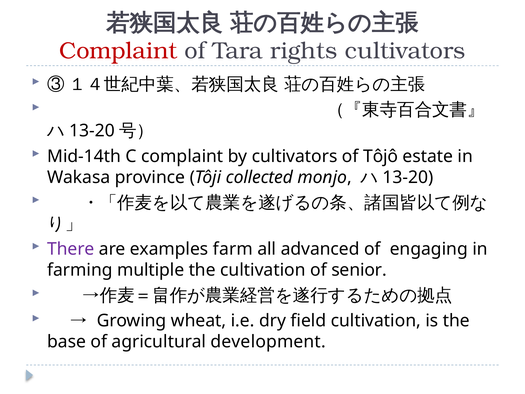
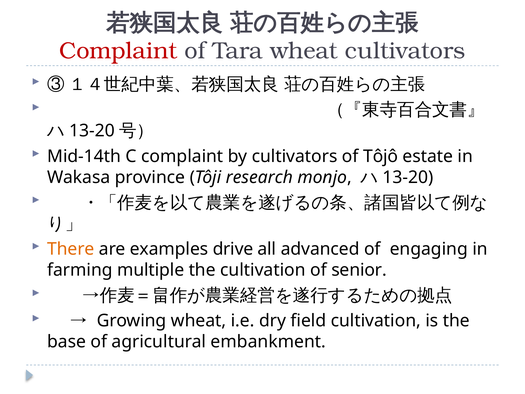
Tara rights: rights -> wheat (304, 51)
collected: collected -> research (259, 177)
There colour: purple -> orange (71, 249)
farm: farm -> drive (233, 249)
development: development -> embankment (268, 342)
